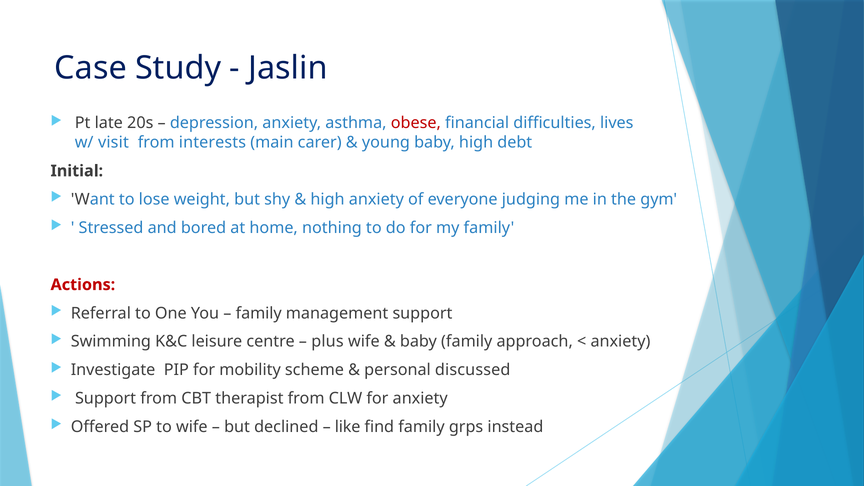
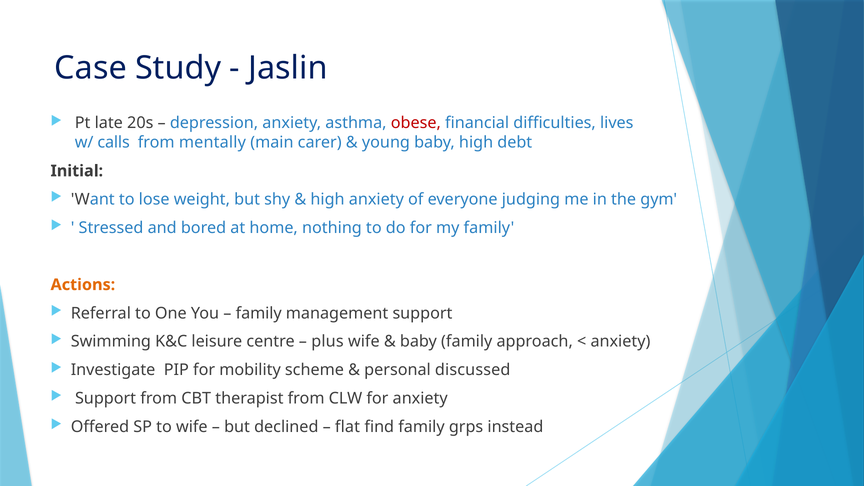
visit: visit -> calls (114, 143)
interests: interests -> mentally (212, 143)
Actions colour: red -> orange (83, 285)
like: like -> flat (348, 427)
